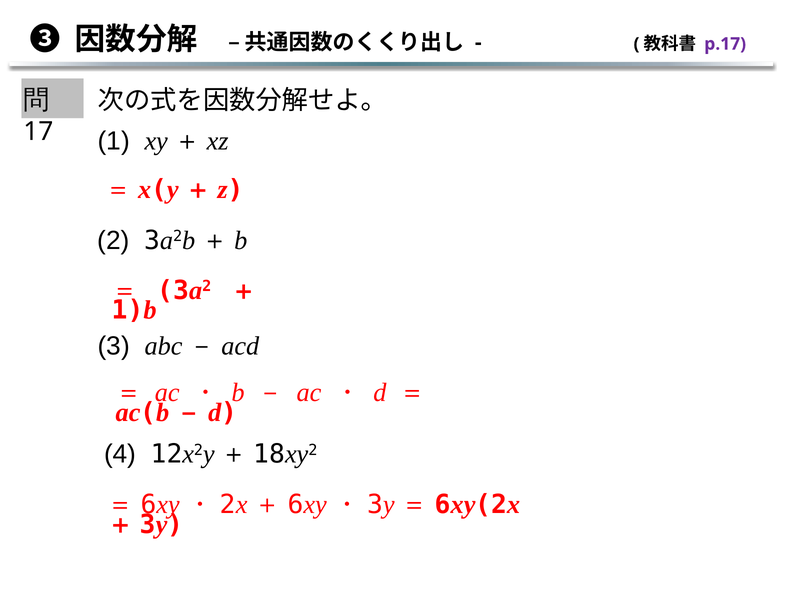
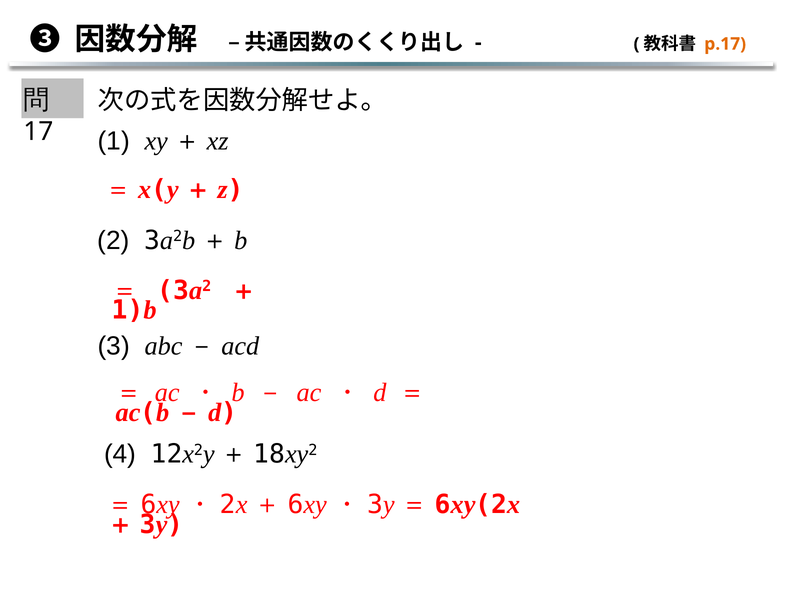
p.17 colour: purple -> orange (725, 44)
